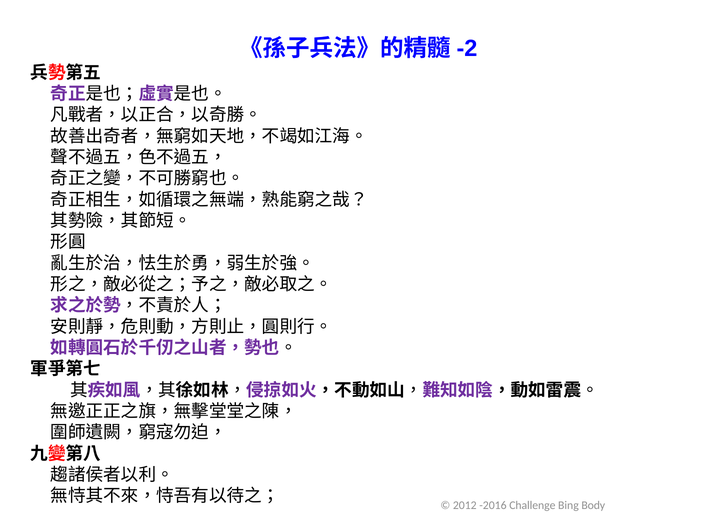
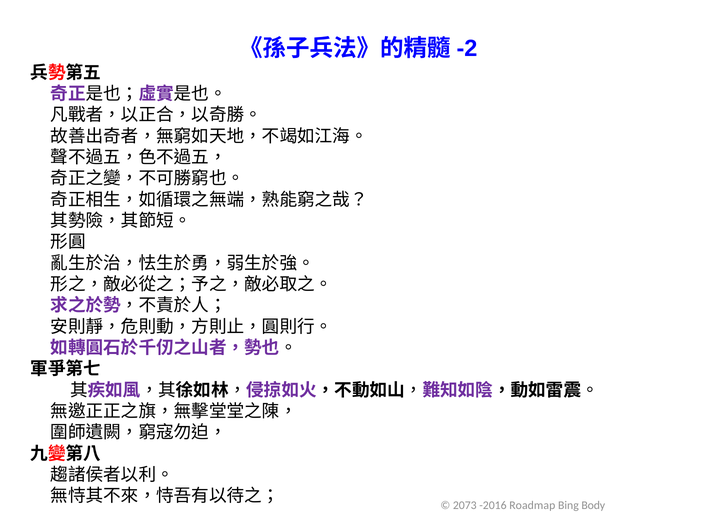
2012: 2012 -> 2073 (465, 505)
Challenge: Challenge -> Roadmap (532, 505)
